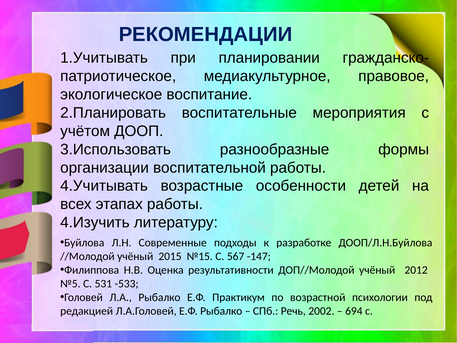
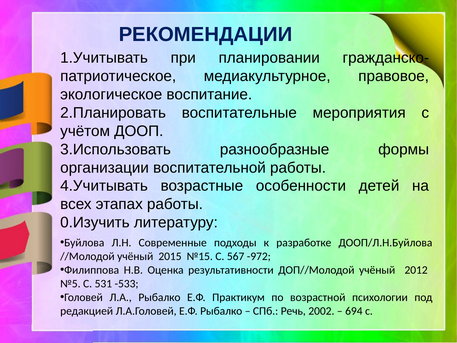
4.Изучить: 4.Изучить -> 0.Изучить (95, 222)
-147: -147 -> -972 (259, 256)
